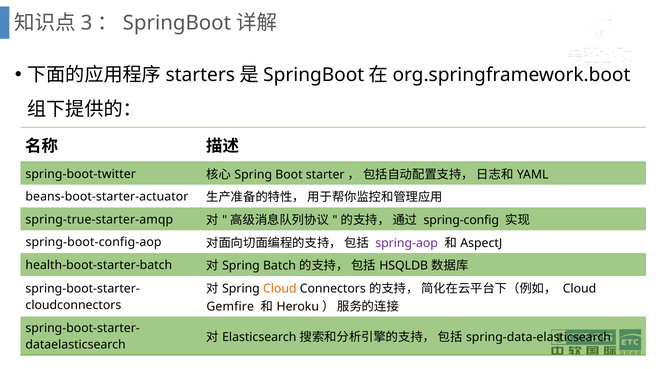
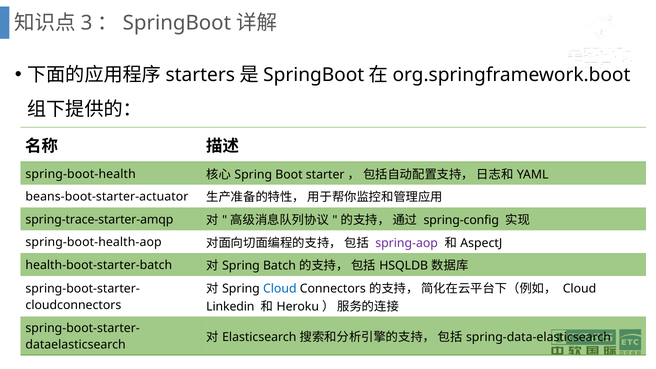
spring-boot-twitter: spring-boot-twitter -> spring-boot-health (81, 174)
spring-true-starter-amqp: spring-true-starter-amqp -> spring-trace-starter-amqp (99, 220)
spring-boot-config-aop: spring-boot-config-aop -> spring-boot-health-aop (94, 242)
Cloud colour: orange -> blue (280, 289)
Gemfire: Gemfire -> Linkedin (230, 306)
